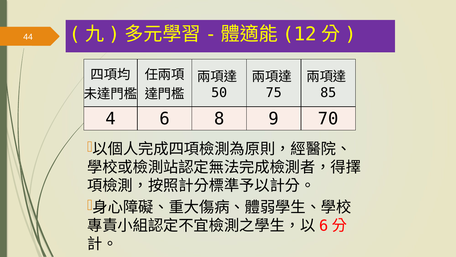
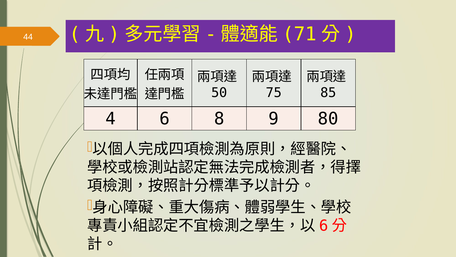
12: 12 -> 71 (300, 34)
70: 70 -> 80 (328, 119)
